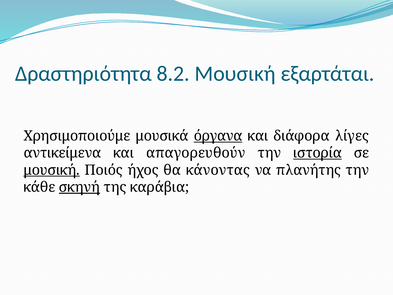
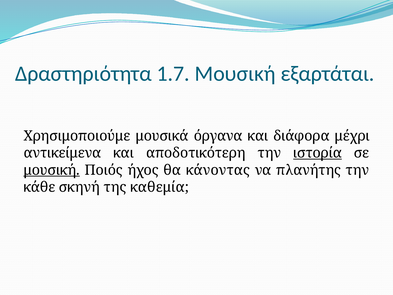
8.2: 8.2 -> 1.7 (173, 74)
όργανα underline: present -> none (218, 136)
λίγες: λίγες -> μέχρι (352, 136)
απαγορευθούν: απαγορευθούν -> αποδοτικότερη (196, 153)
σκηνή underline: present -> none (79, 187)
καράβια: καράβια -> καθεμία (160, 187)
